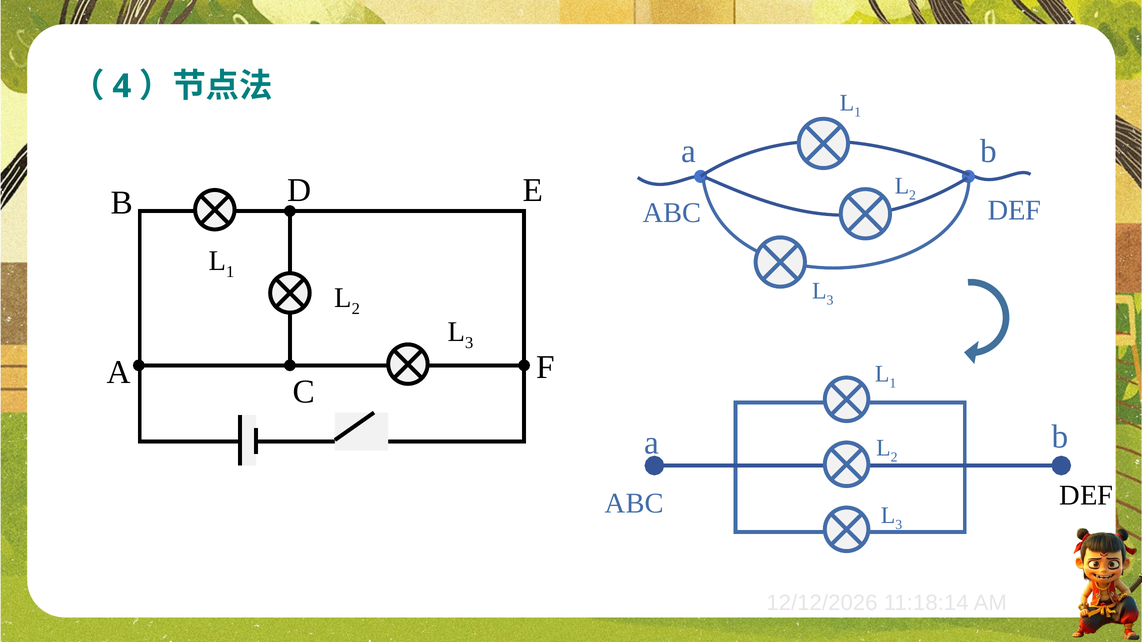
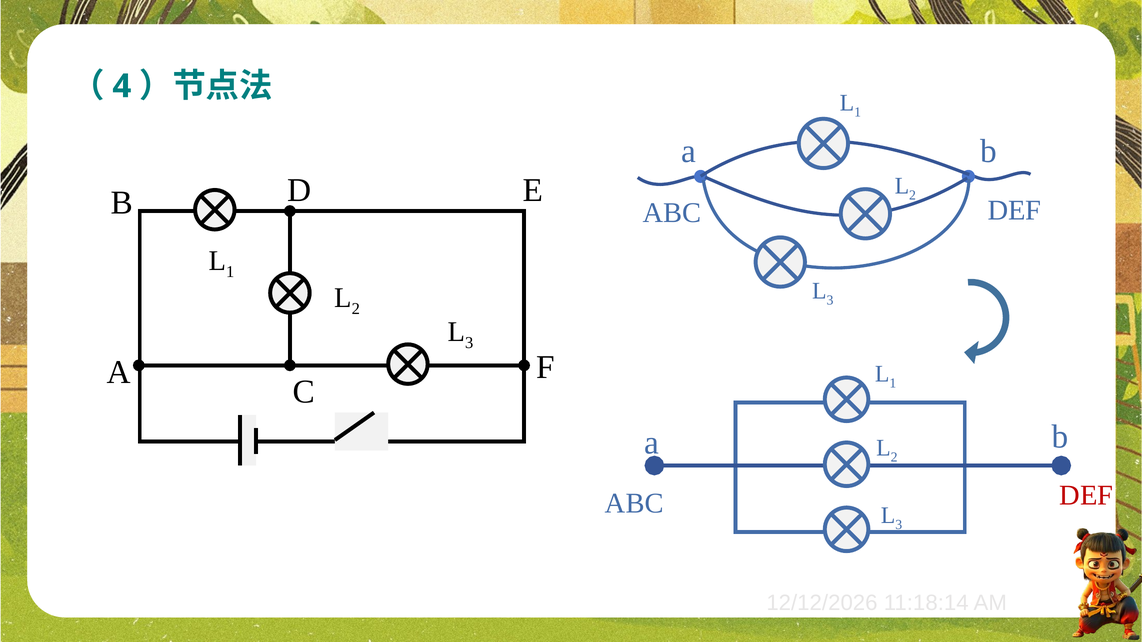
DEF colour: black -> red (1086, 496)
